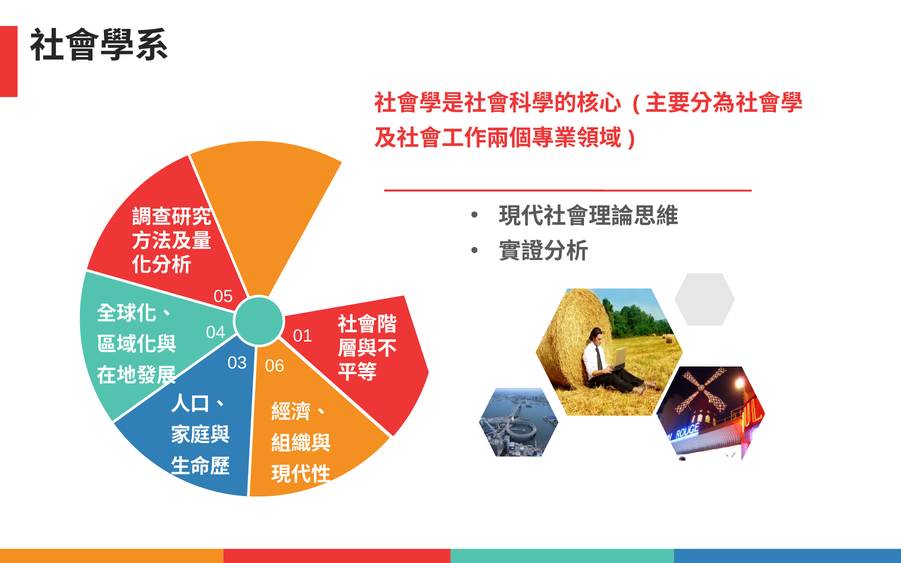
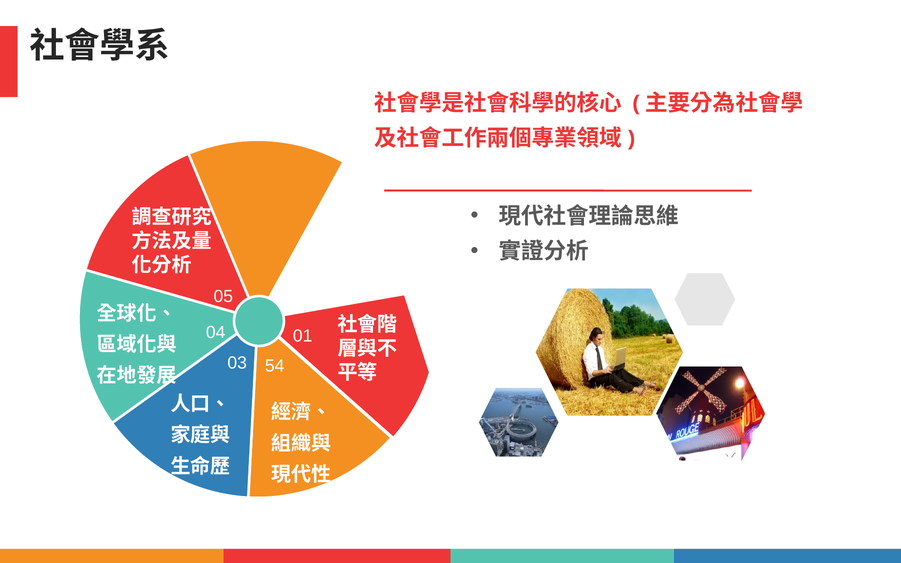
06: 06 -> 54 (275, 366)
